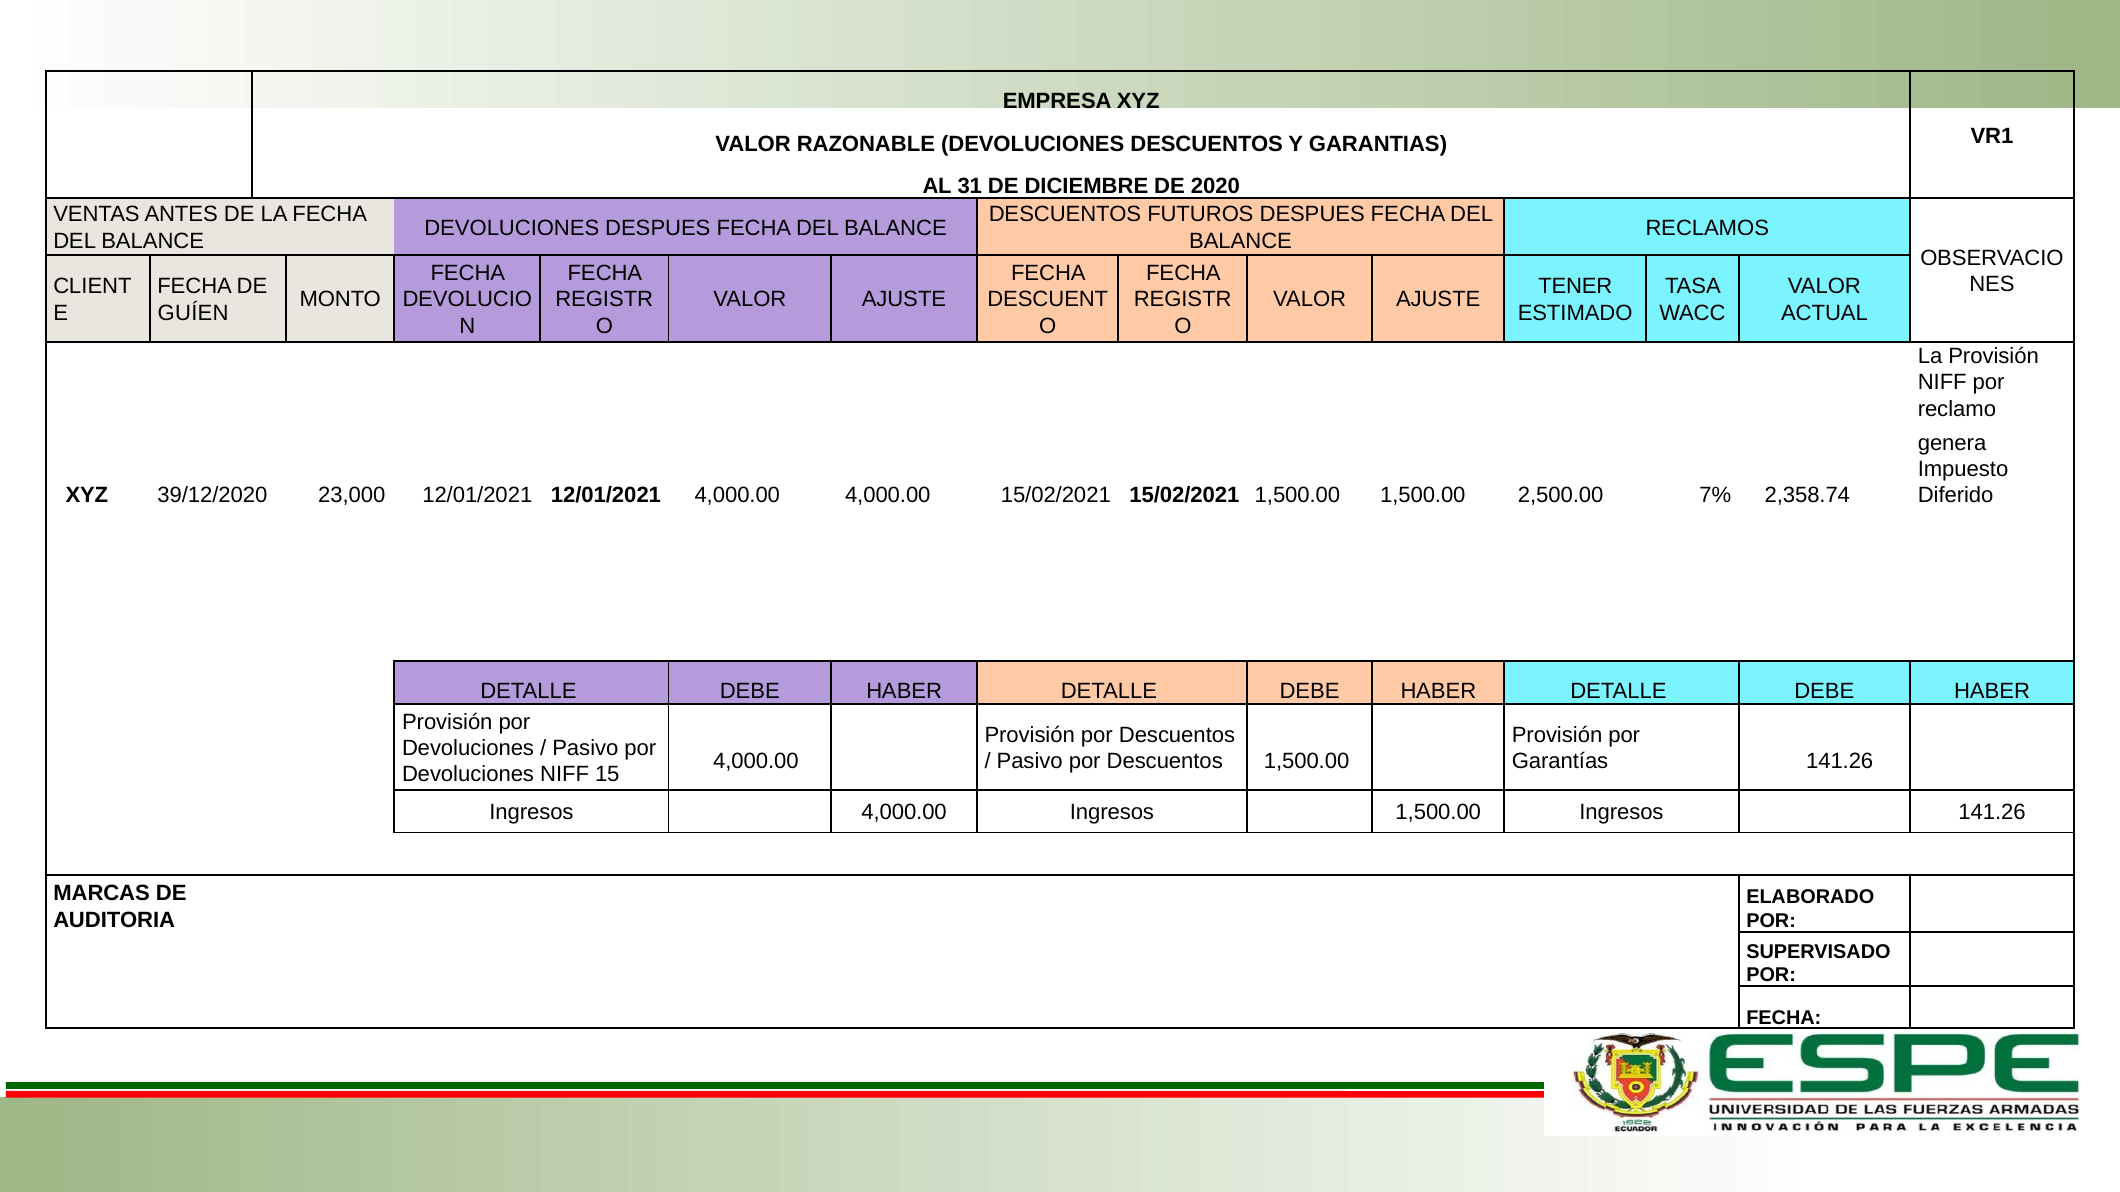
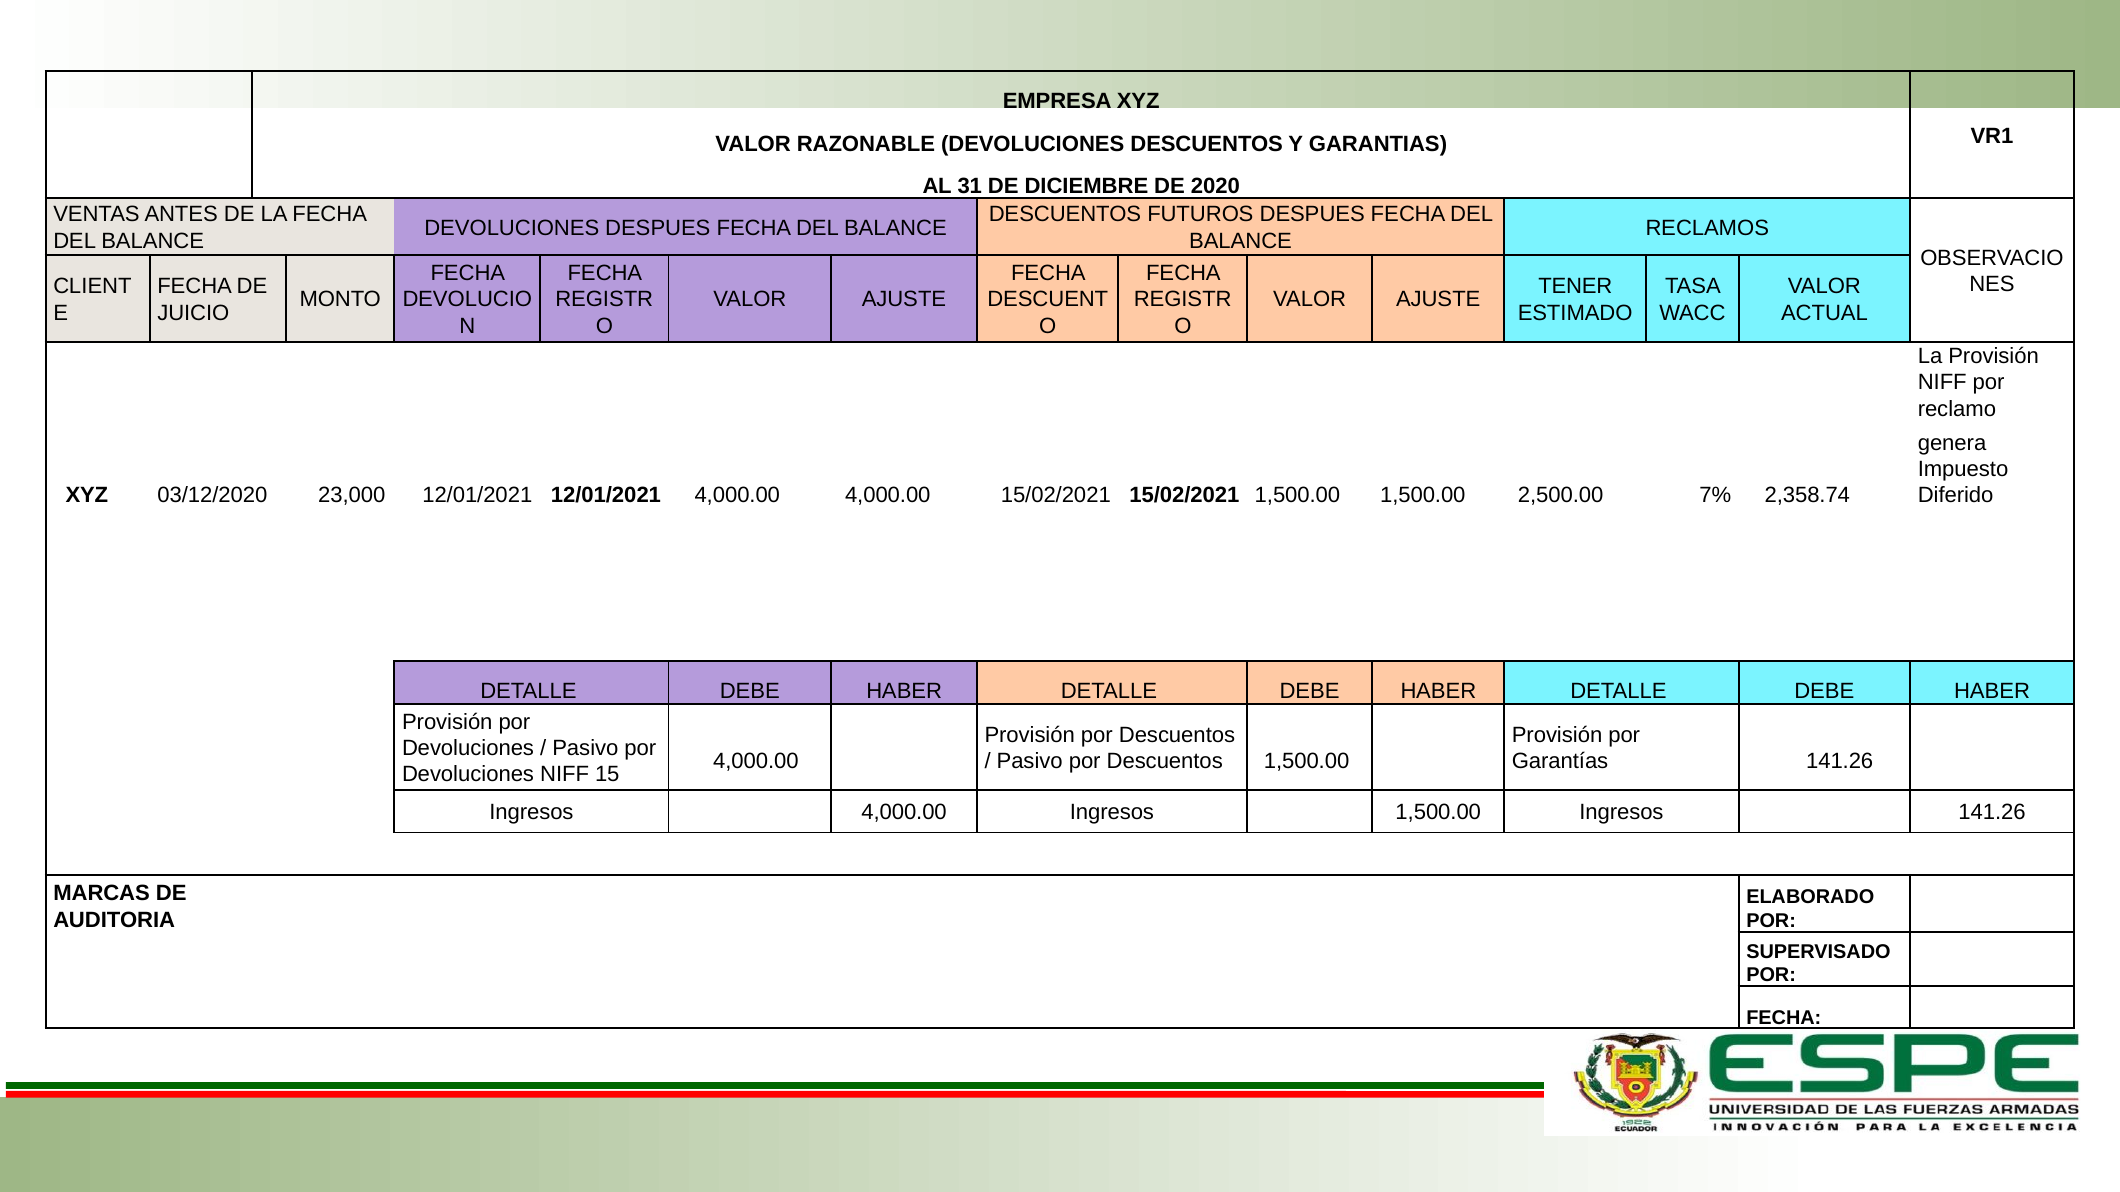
GUÍEN: GUÍEN -> JUICIO (193, 313)
39/12/2020: 39/12/2020 -> 03/12/2020 (212, 496)
